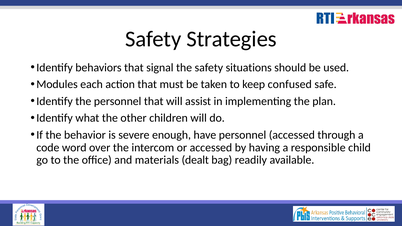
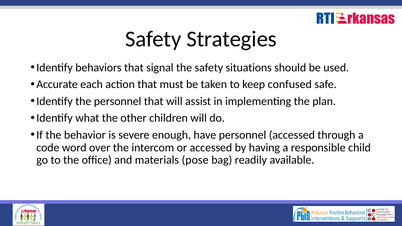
Modules: Modules -> Accurate (57, 84)
dealt: dealt -> pose (195, 160)
